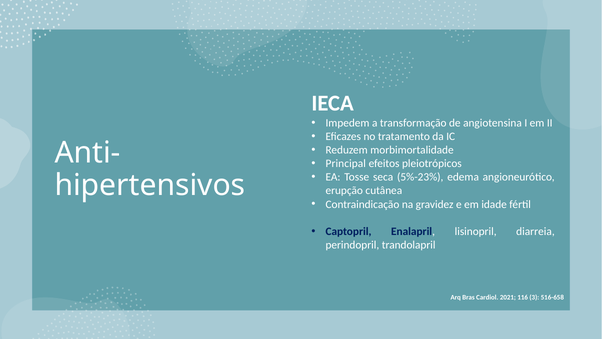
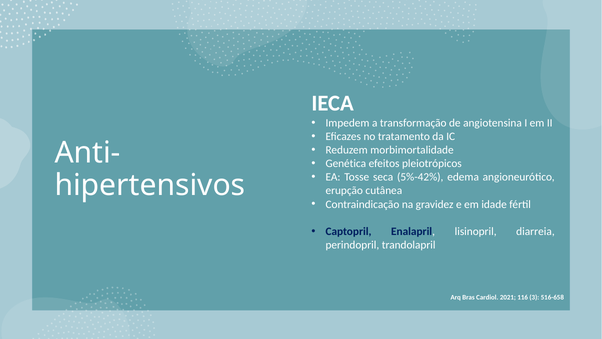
Principal: Principal -> Genética (346, 163)
5%-23%: 5%-23% -> 5%-42% (420, 177)
